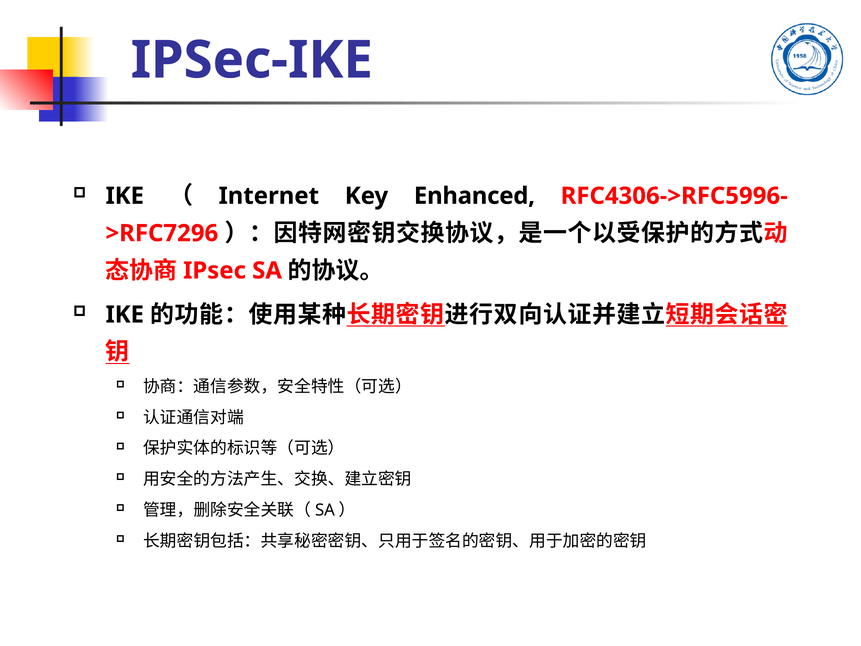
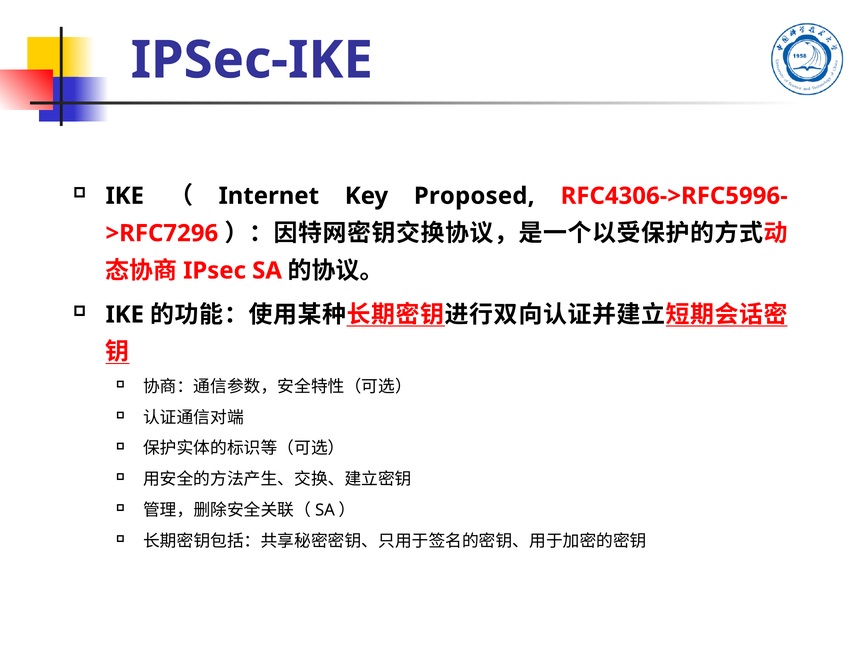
Enhanced: Enhanced -> Proposed (474, 196)
